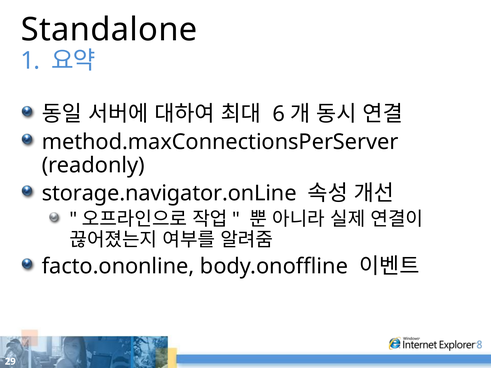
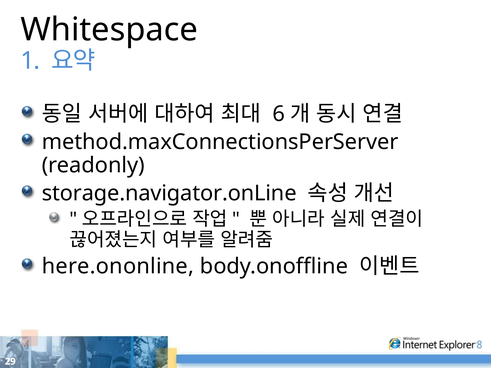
Standalone: Standalone -> Whitespace (109, 30)
facto.ononline: facto.ononline -> here.ononline (118, 266)
